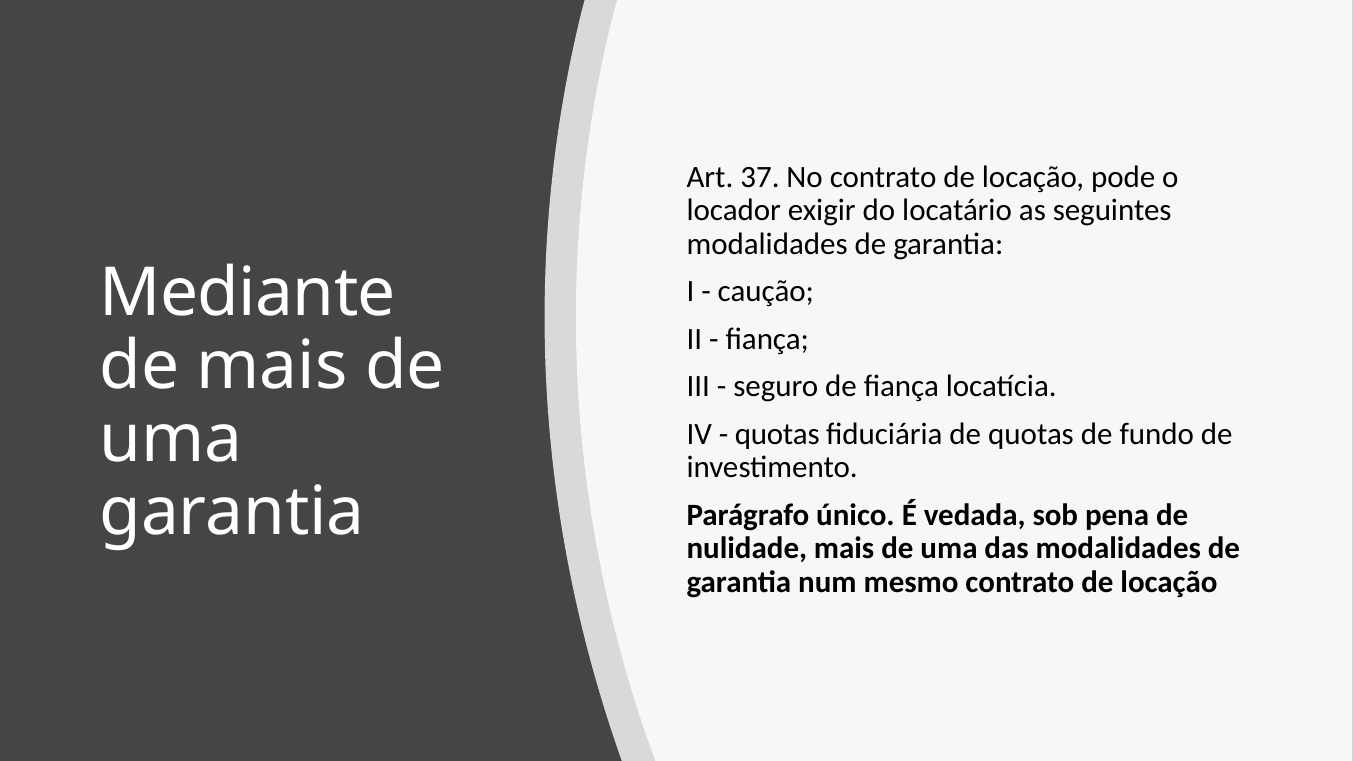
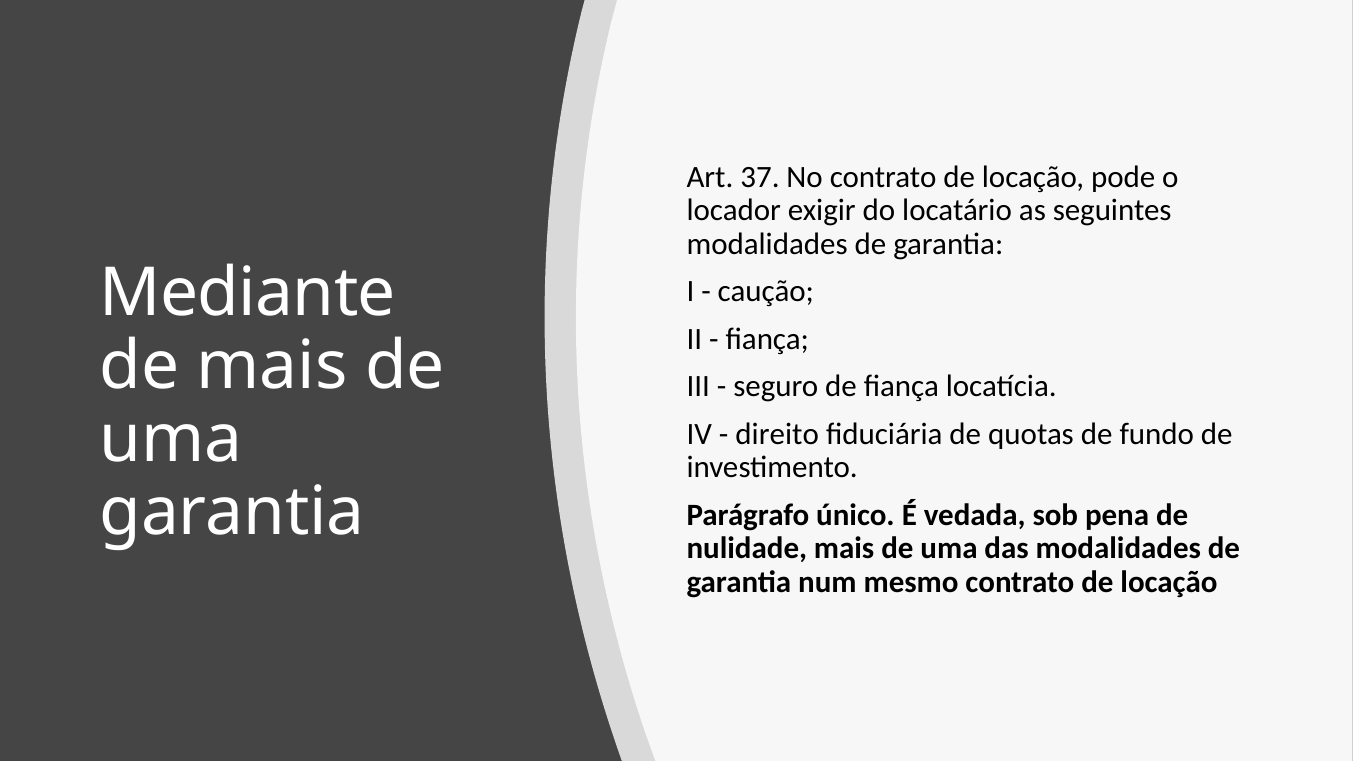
quotas: quotas -> direito (777, 434)
